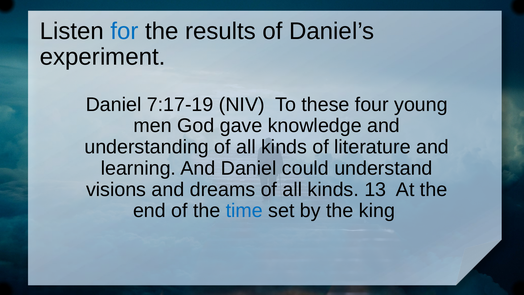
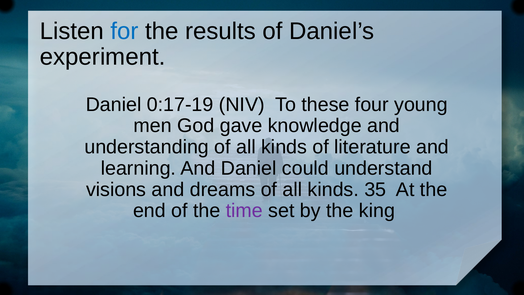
7:17-19: 7:17-19 -> 0:17-19 (180, 104)
13: 13 -> 35 (375, 189)
time colour: blue -> purple (244, 211)
